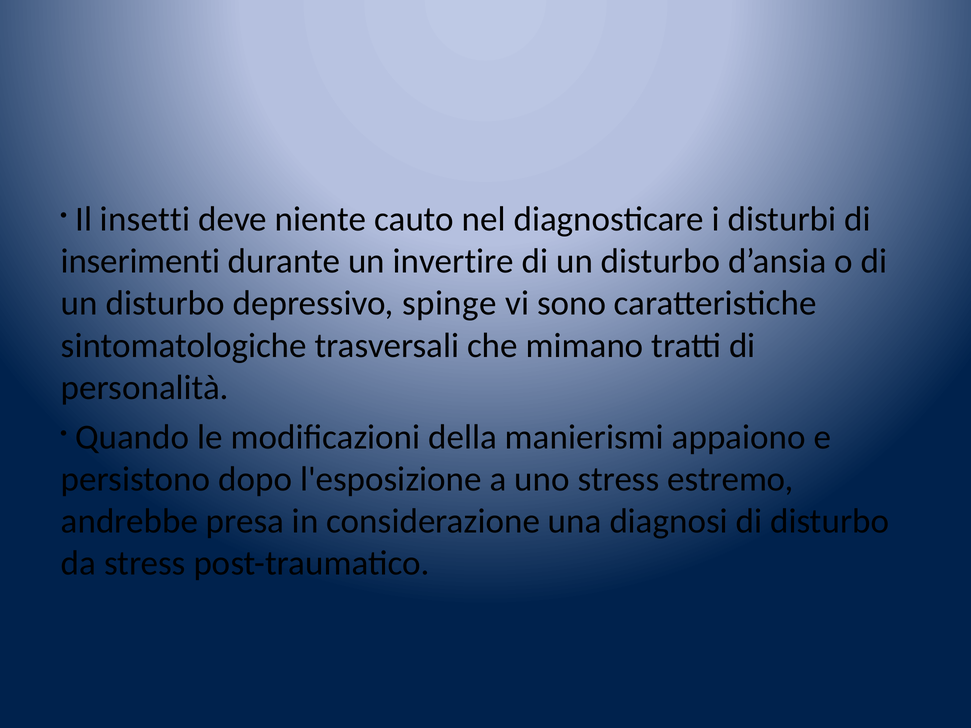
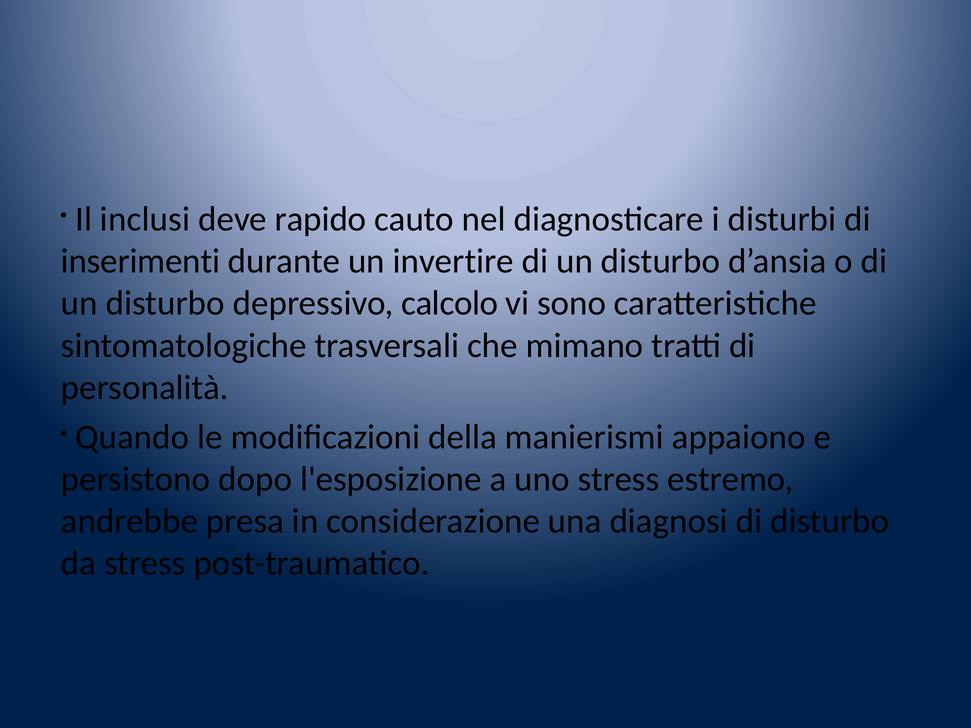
insetti: insetti -> inclusi (145, 219)
niente: niente -> rapido (321, 219)
spinge: spinge -> calcolo (450, 304)
